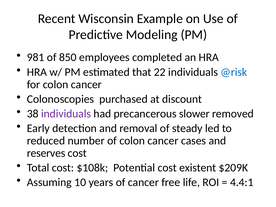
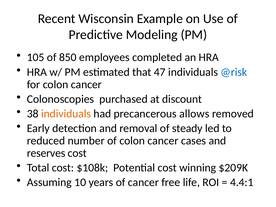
981: 981 -> 105 (36, 57)
22: 22 -> 47 (160, 72)
individuals colour: purple -> orange (66, 114)
slower: slower -> allows (194, 114)
existent: existent -> winning (198, 168)
